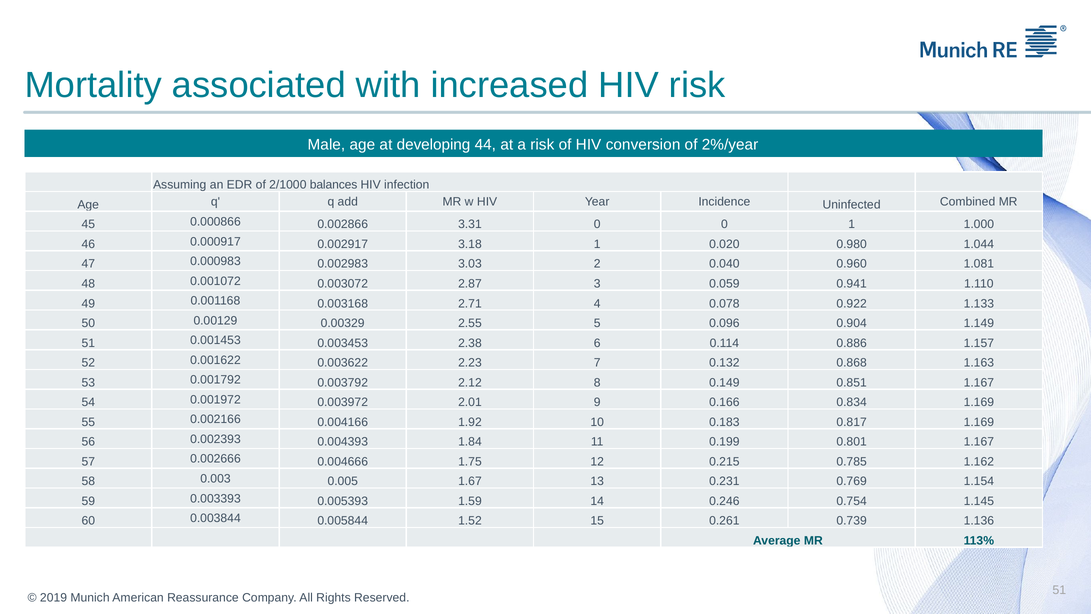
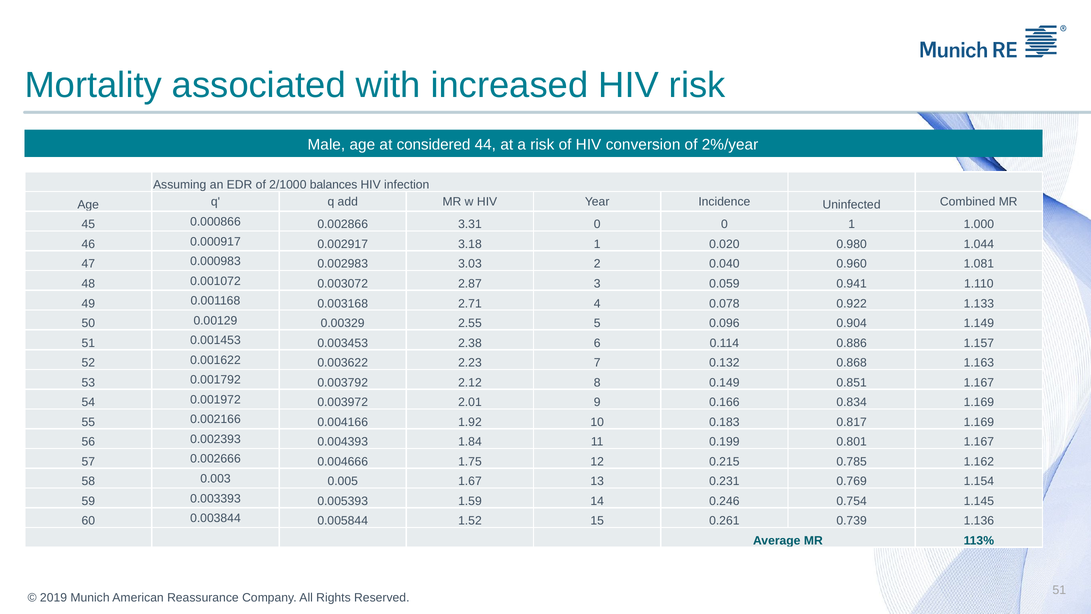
developing: developing -> considered (434, 144)
